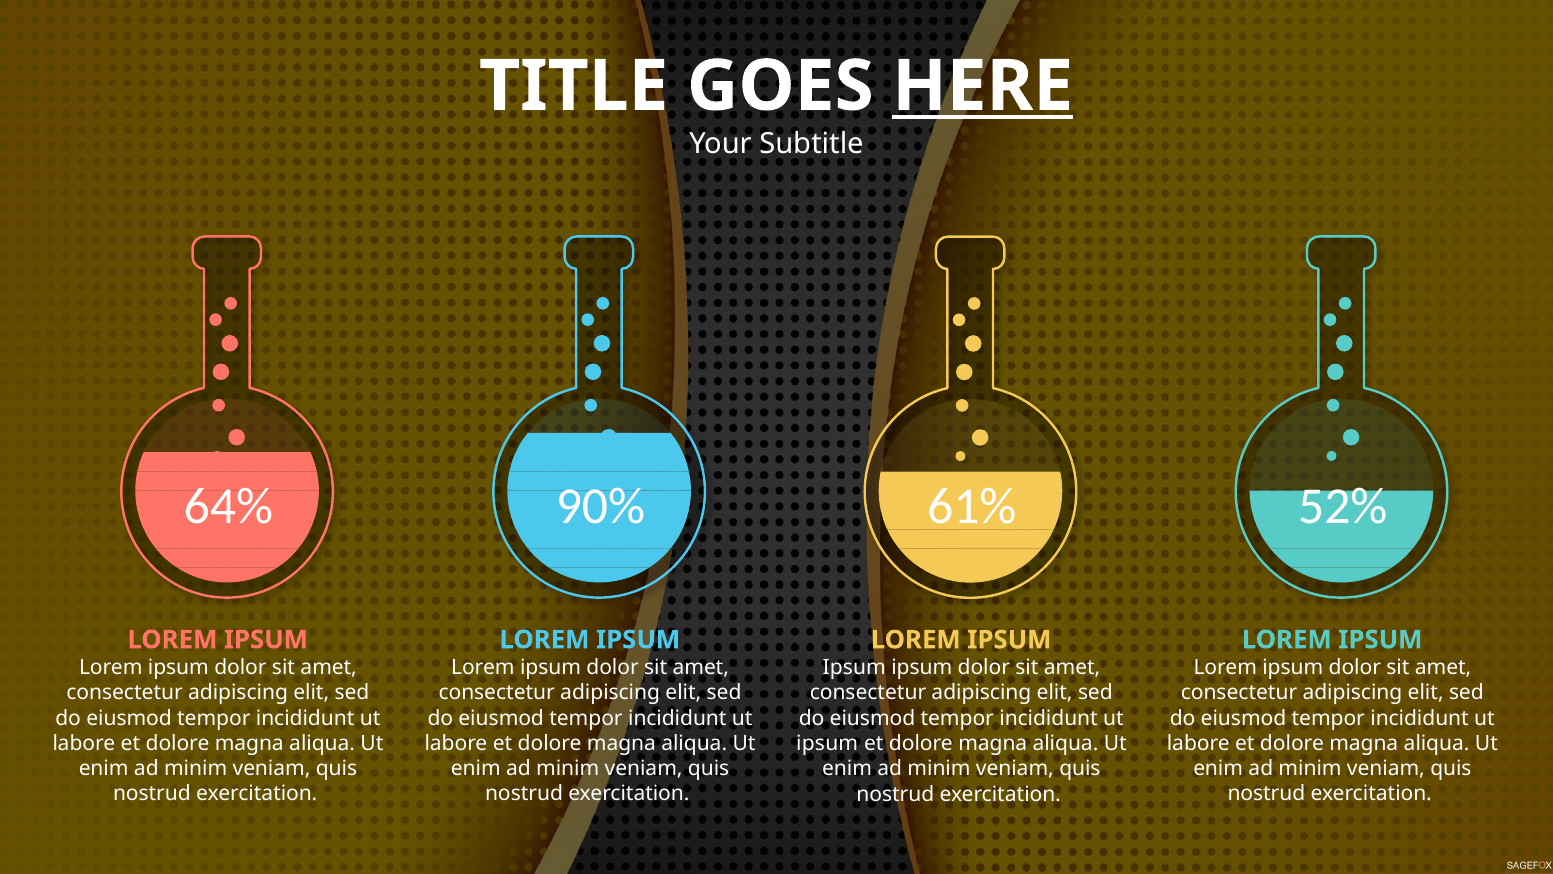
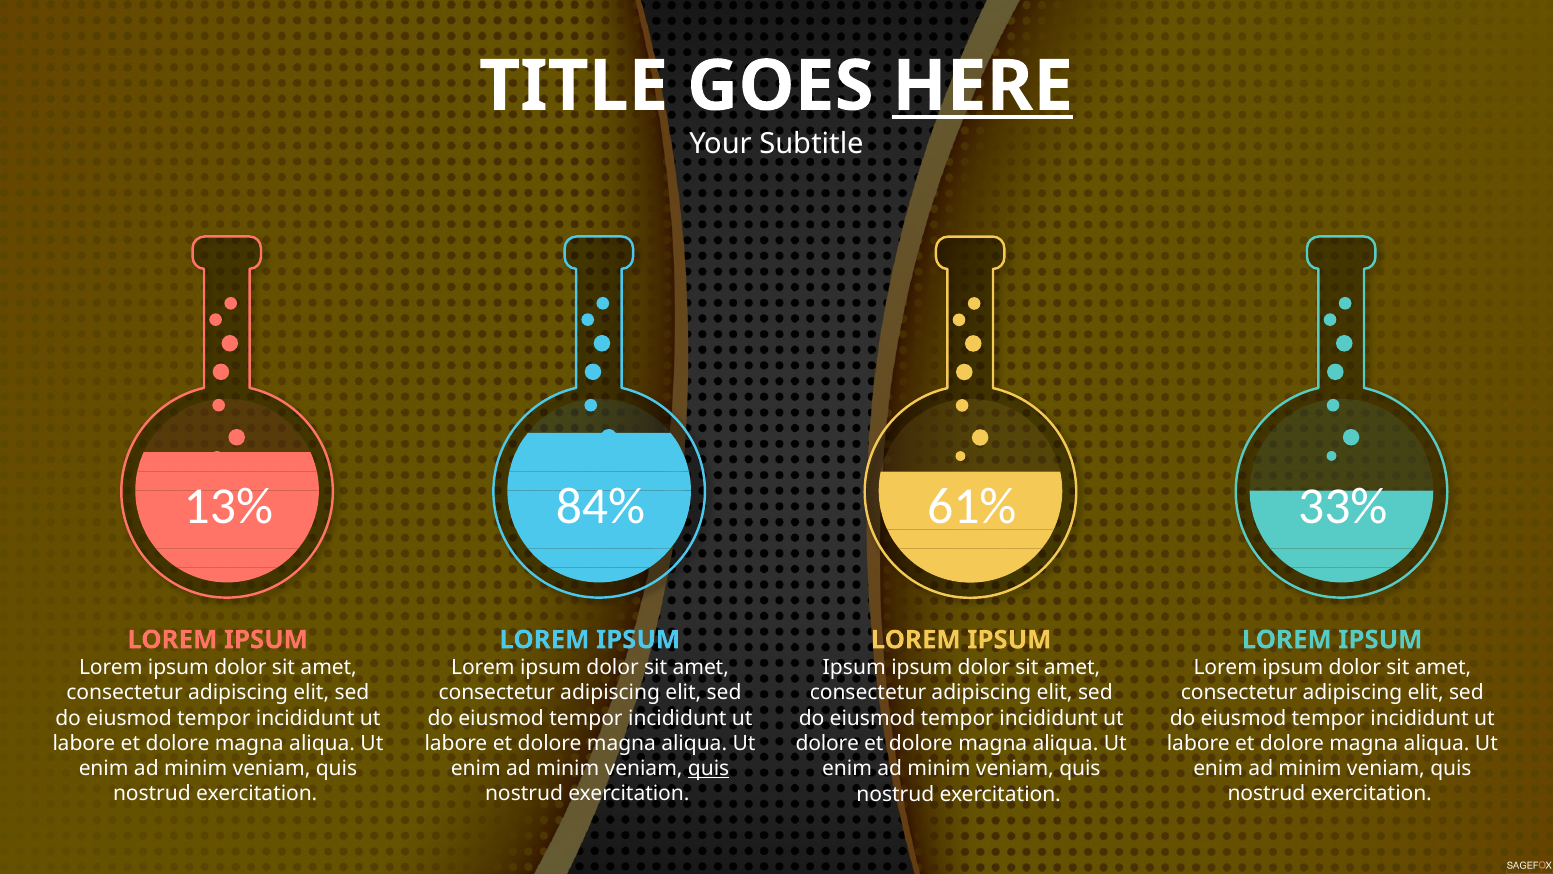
64%: 64% -> 13% (228, 506)
90%: 90% -> 84% (600, 506)
52%: 52% -> 33% (1343, 506)
ipsum: ipsum -> dolore (827, 743)
quis underline: none -> present (709, 768)
